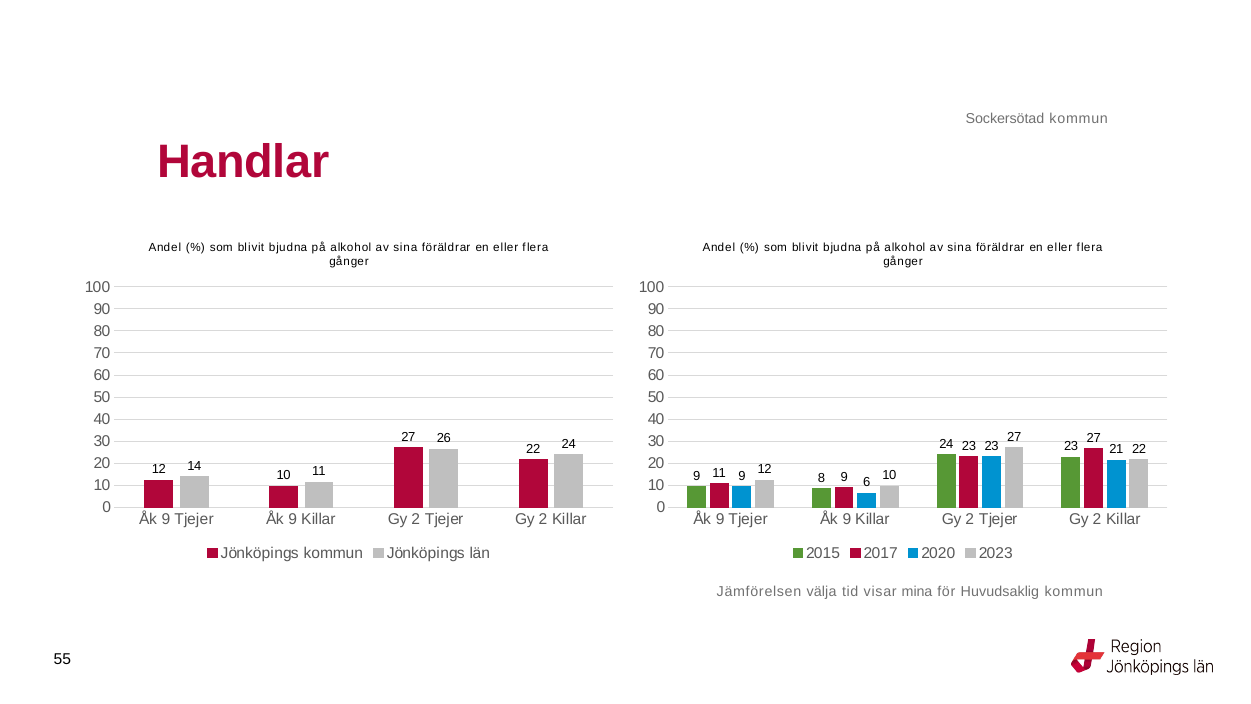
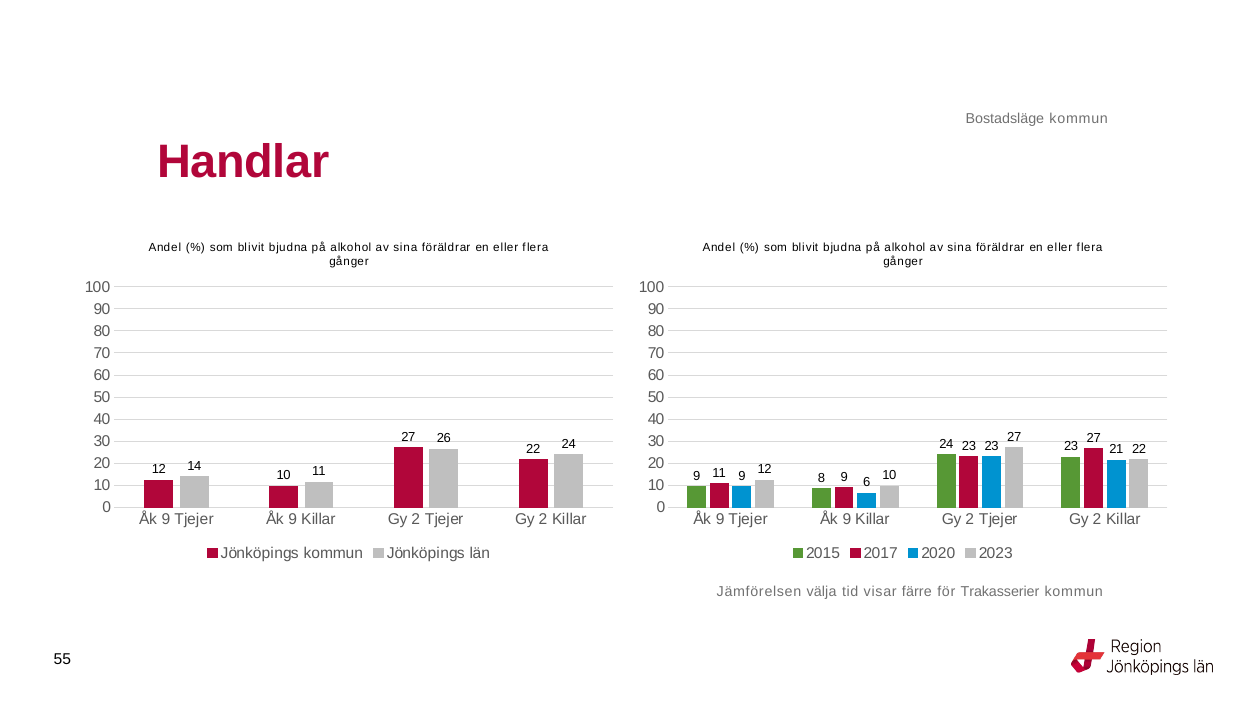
Sockersötad: Sockersötad -> Bostadsläge (1005, 119)
mina: mina -> färre (917, 592)
Huvudsaklig: Huvudsaklig -> Trakasserier (1000, 592)
